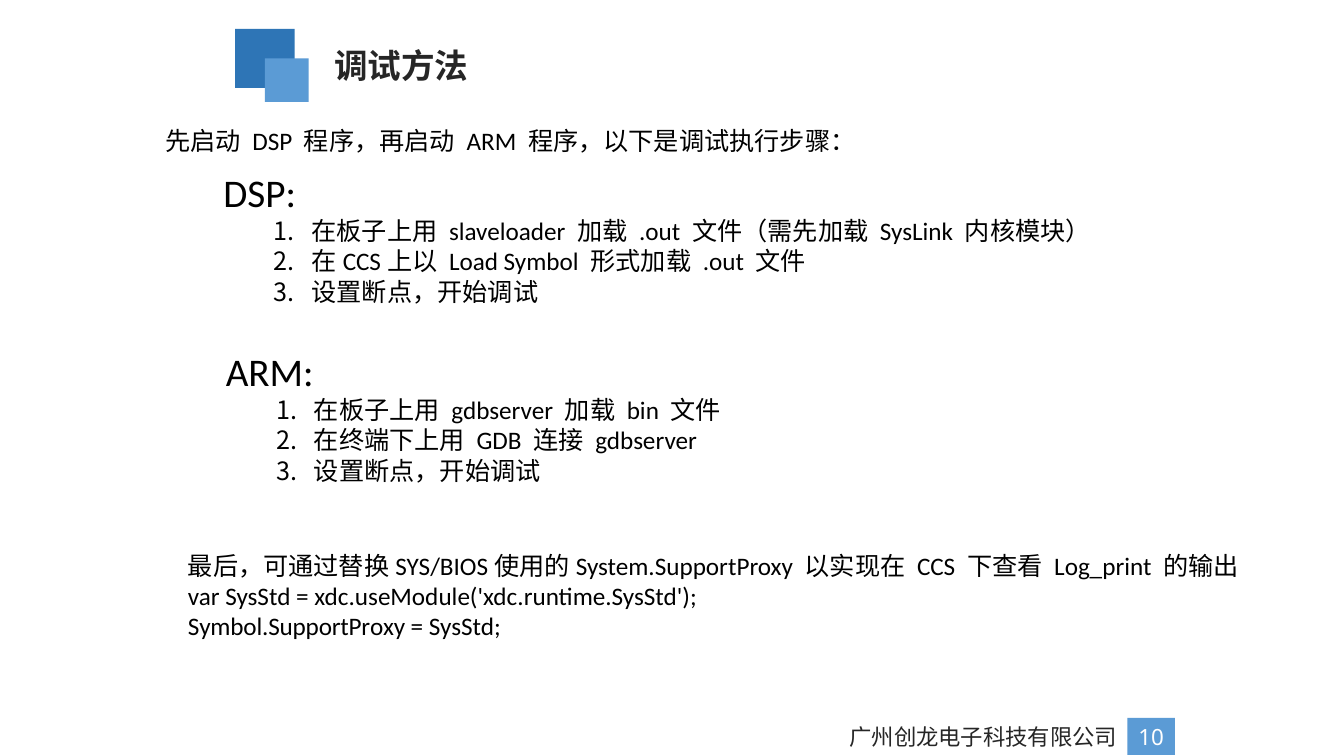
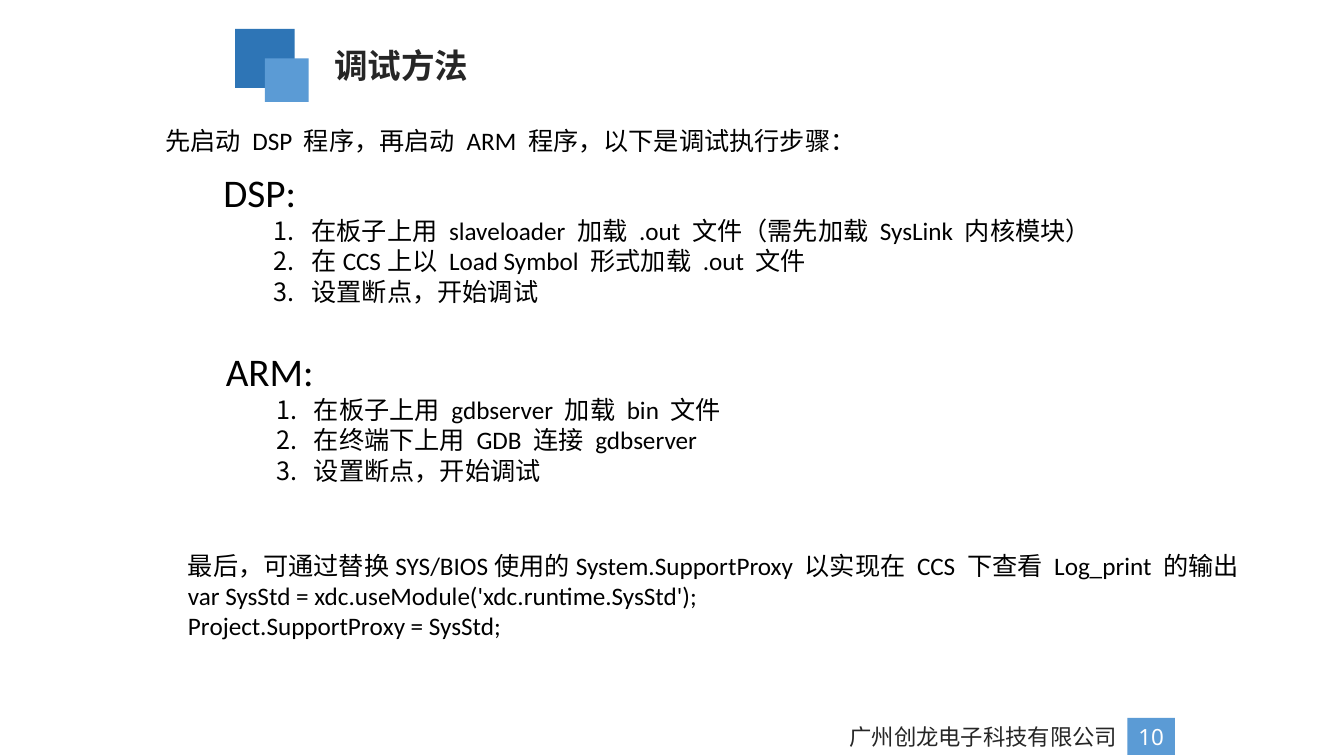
Symbol.SupportProxy: Symbol.SupportProxy -> Project.SupportProxy (297, 628)
